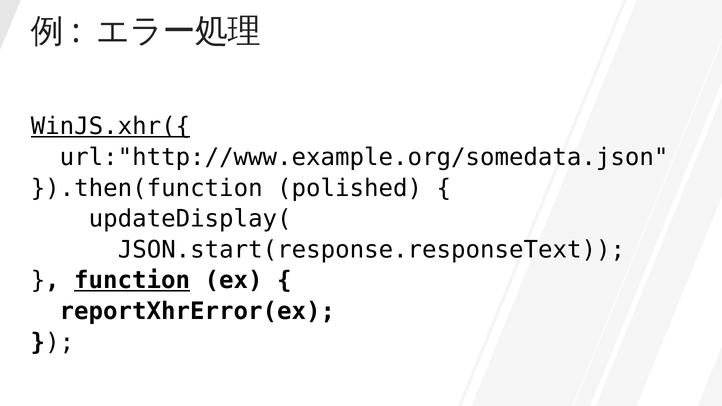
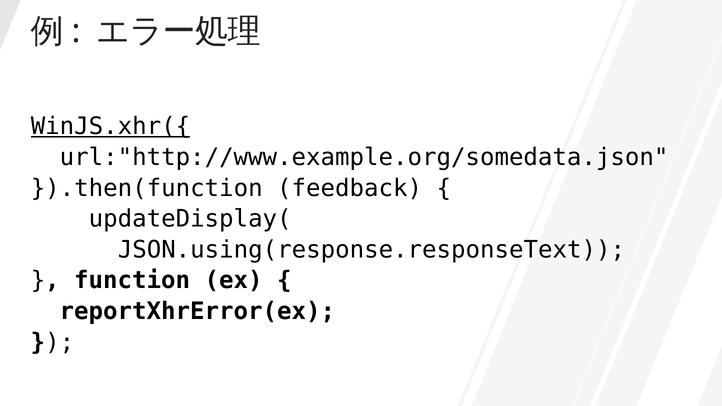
polished: polished -> feedback (350, 188)
JSON.start(response.responseText: JSON.start(response.responseText -> JSON.using(response.responseText (371, 250)
function underline: present -> none (132, 281)
